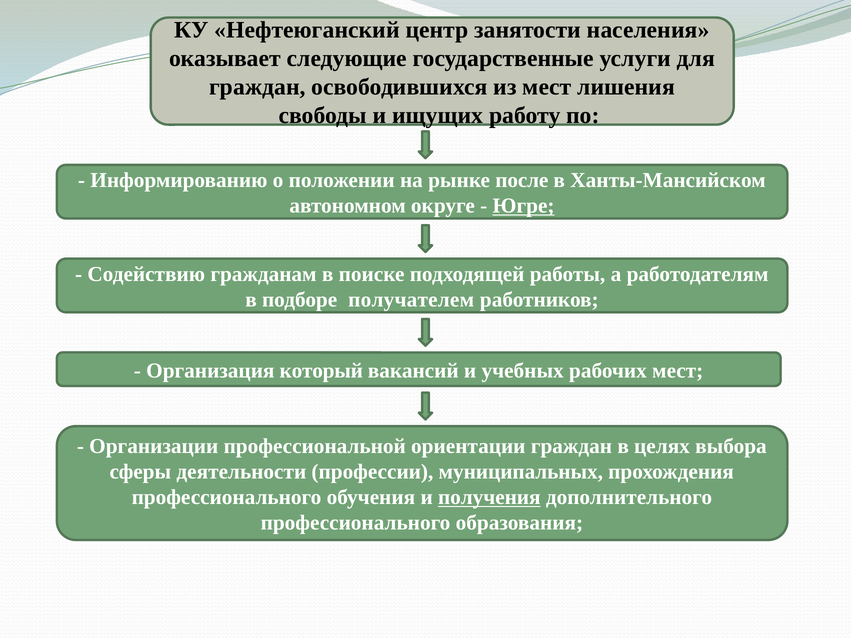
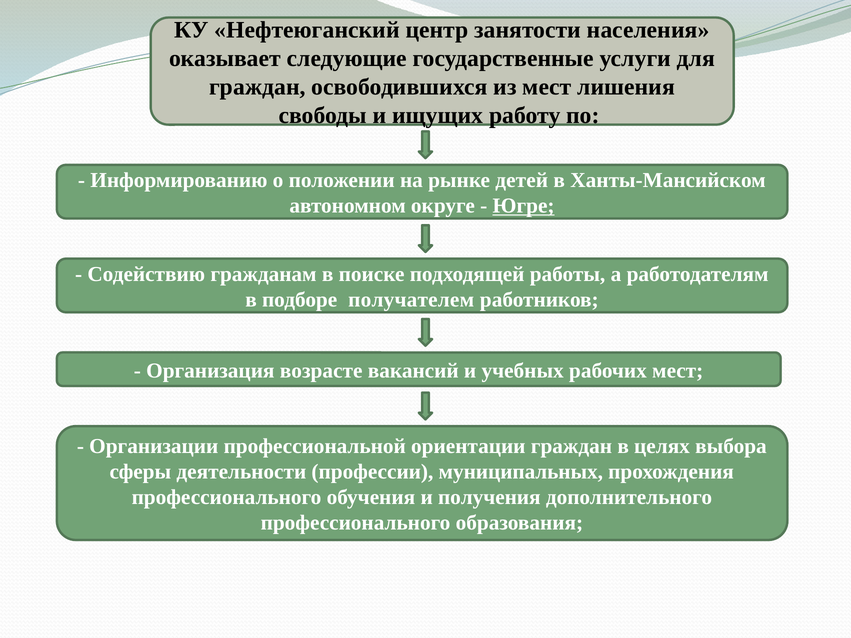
после: после -> детей (522, 180)
который: который -> возрасте (321, 371)
получения underline: present -> none (489, 497)
